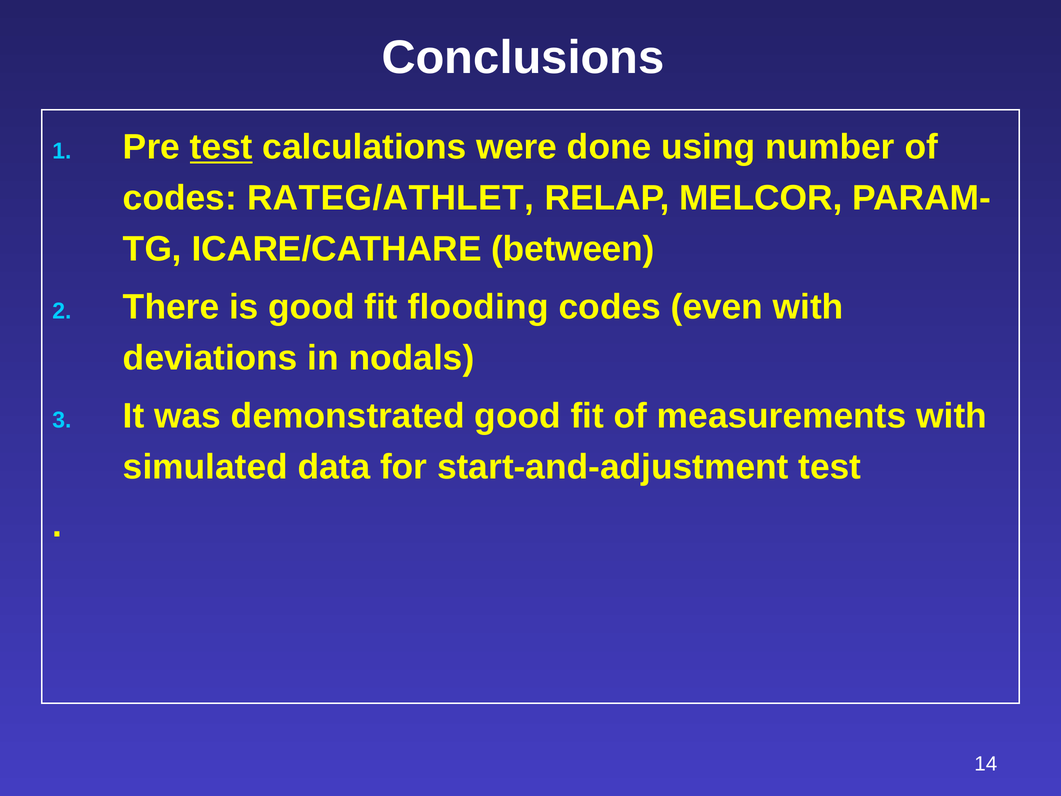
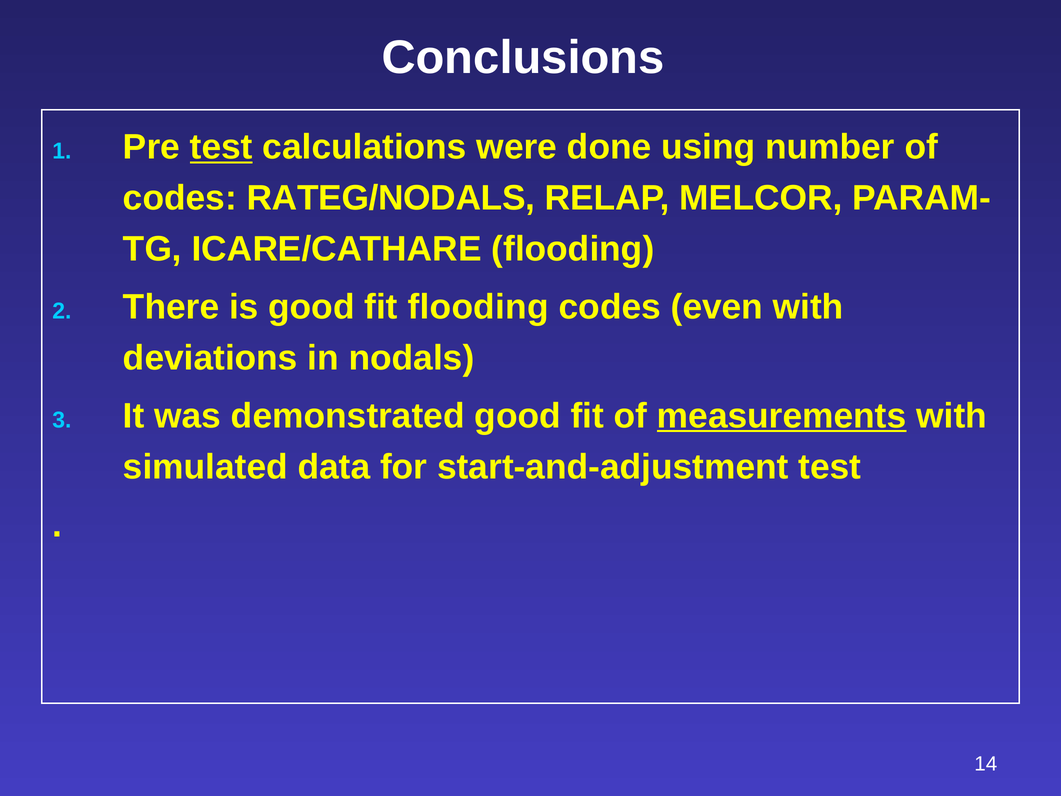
RATEG/ATHLET: RATEG/ATHLET -> RATEG/NODALS (391, 198)
ICARE/CATHARE between: between -> flooding (573, 249)
measurements underline: none -> present (782, 416)
